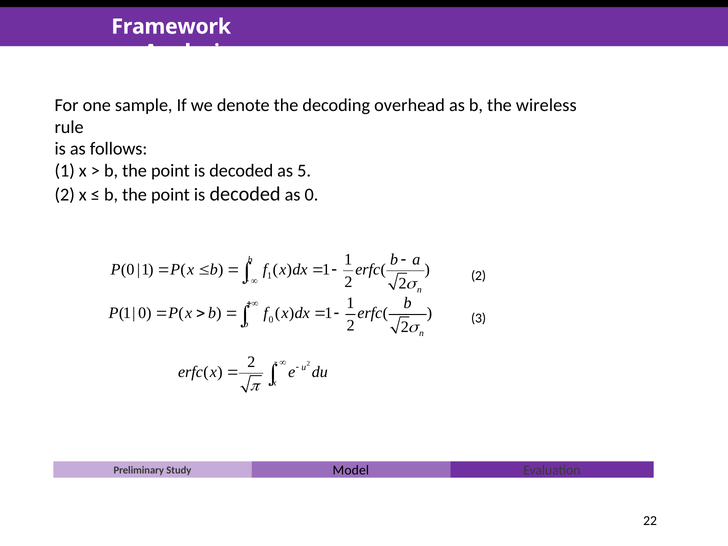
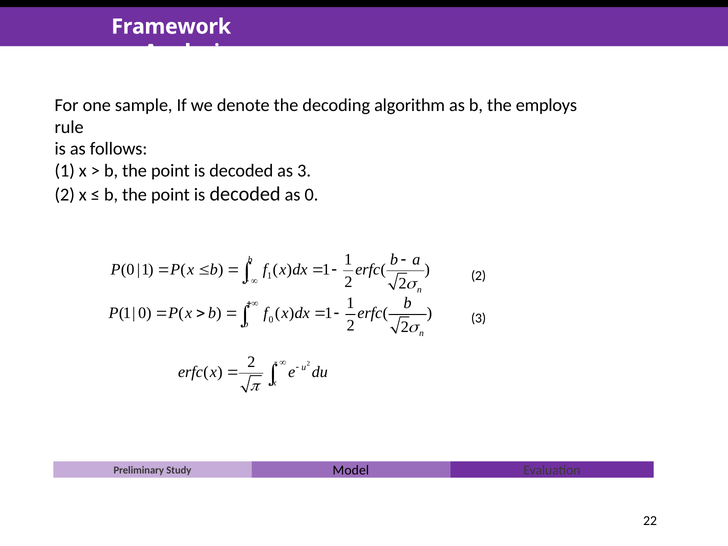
overhead: overhead -> algorithm (410, 105)
wireless: wireless -> employs (546, 105)
as 5: 5 -> 3 (304, 171)
